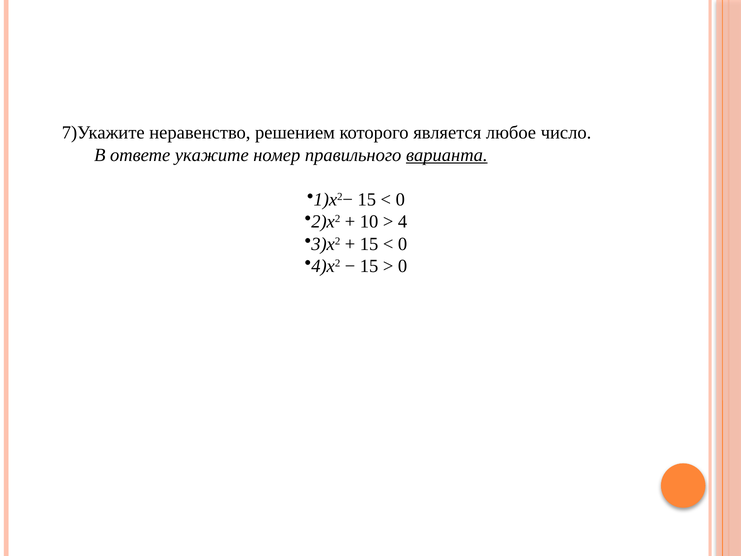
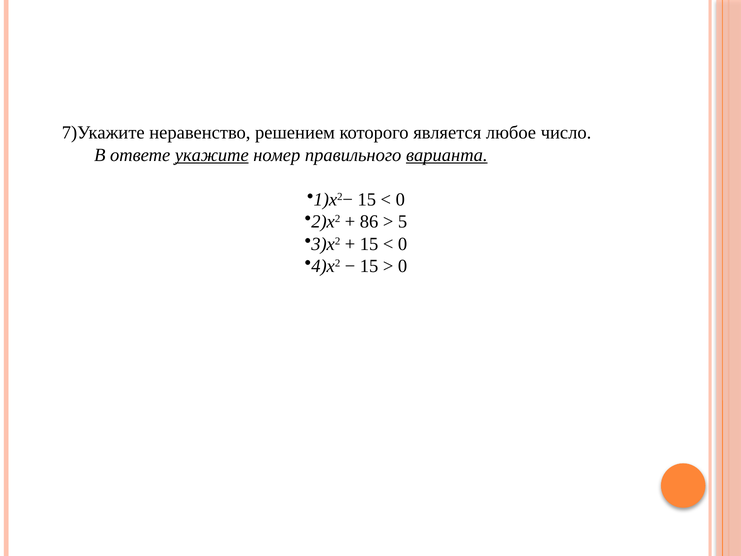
укажите underline: none -> present (212, 155)
10: 10 -> 86 (369, 222)
4: 4 -> 5 (403, 222)
